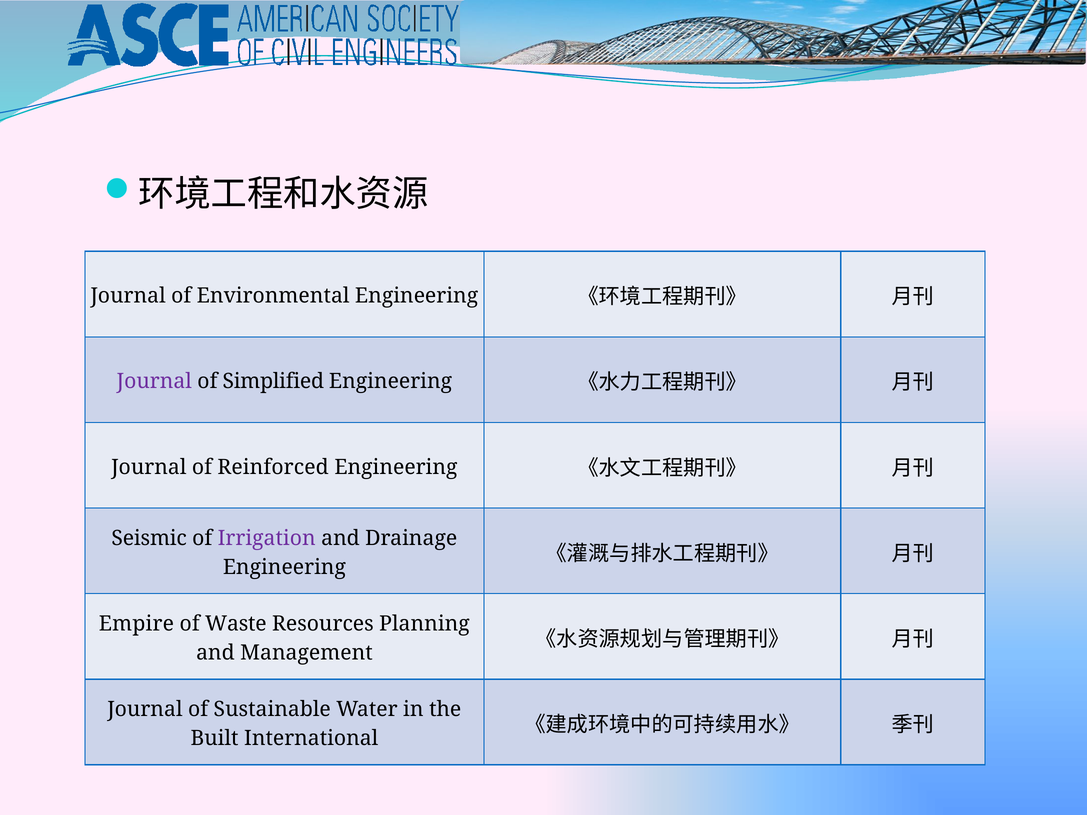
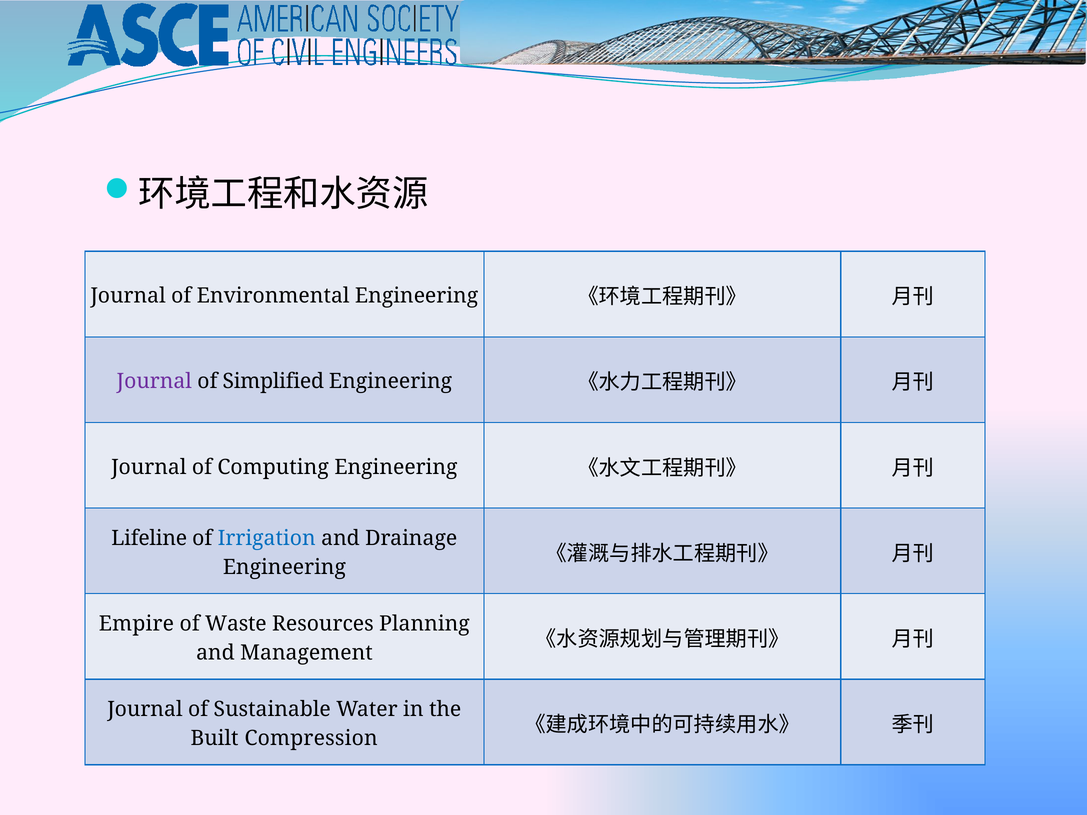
Reinforced: Reinforced -> Computing (273, 467)
Seismic: Seismic -> Lifeline (149, 538)
Irrigation colour: purple -> blue (267, 538)
International: International -> Compression (311, 738)
